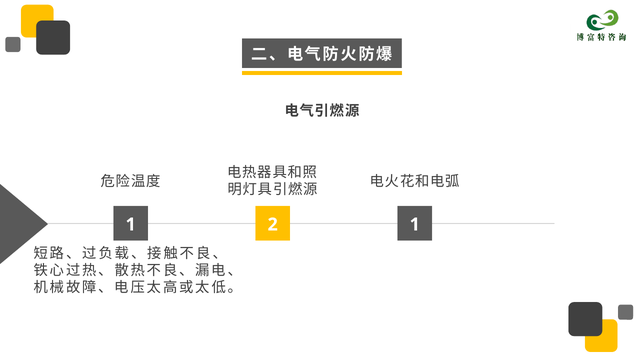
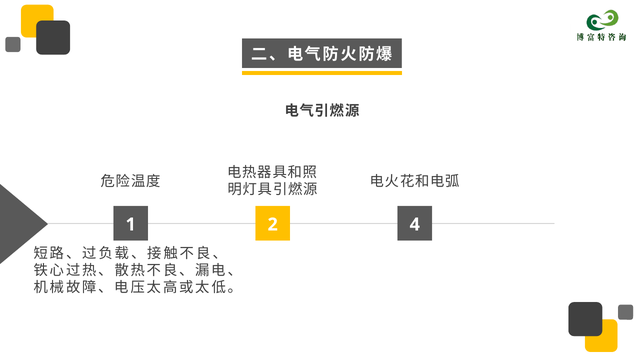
2 1: 1 -> 4 (415, 224)
